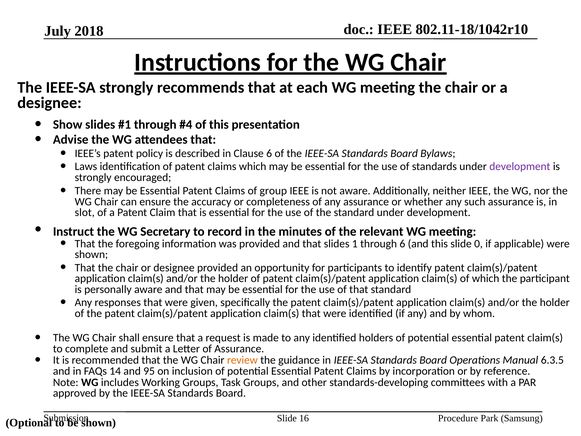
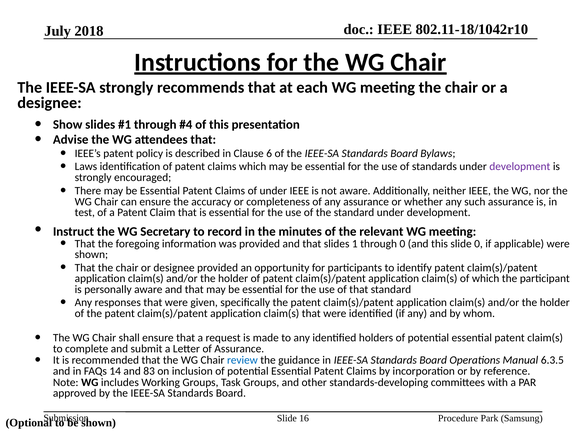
of group: group -> under (273, 191)
slot: slot -> test (85, 212)
through 6: 6 -> 0 (402, 244)
review colour: orange -> blue (242, 360)
95: 95 -> 83 (149, 371)
